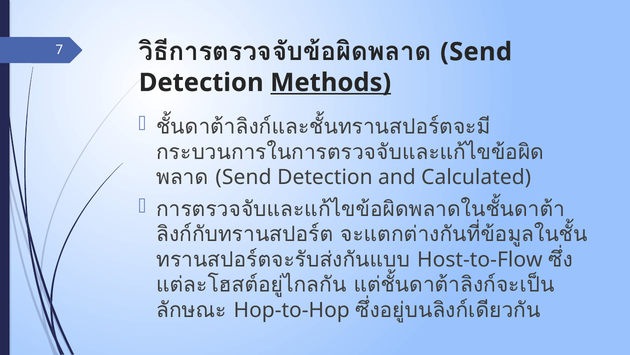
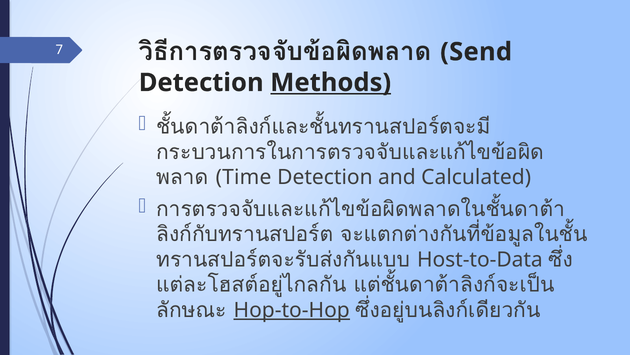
Send: Send -> Time (243, 177)
Host-to-Flow: Host-to-Flow -> Host-to-Data (480, 259)
Hop-to-Hop underline: none -> present (292, 310)
